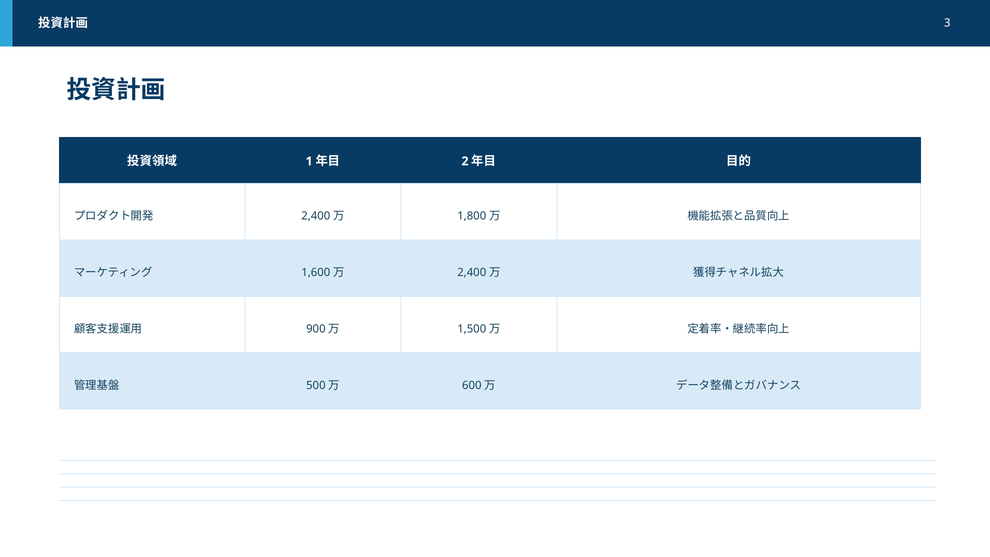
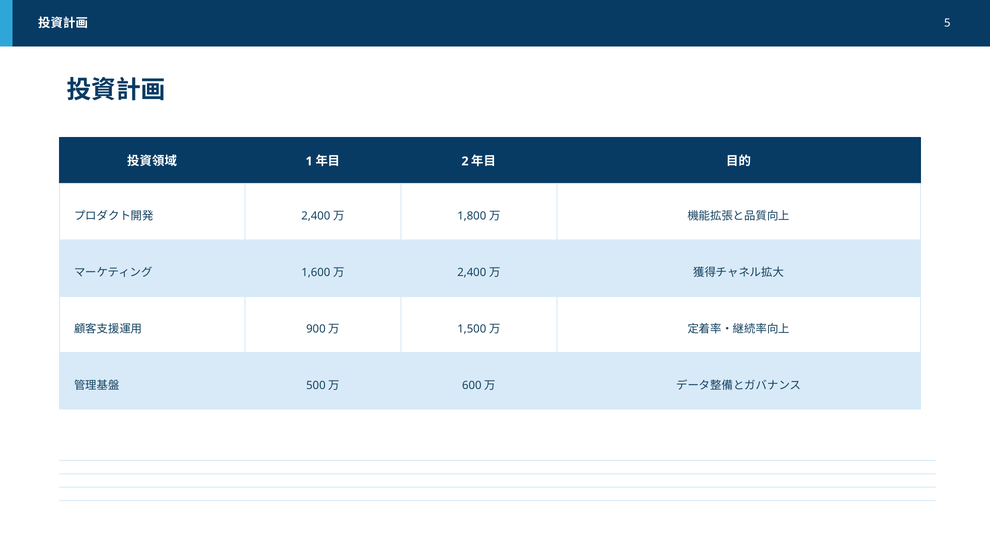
3: 3 -> 5 (947, 23)
